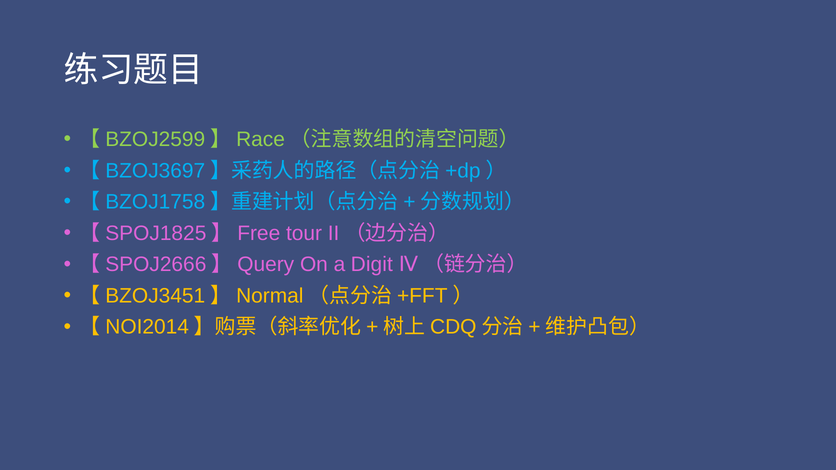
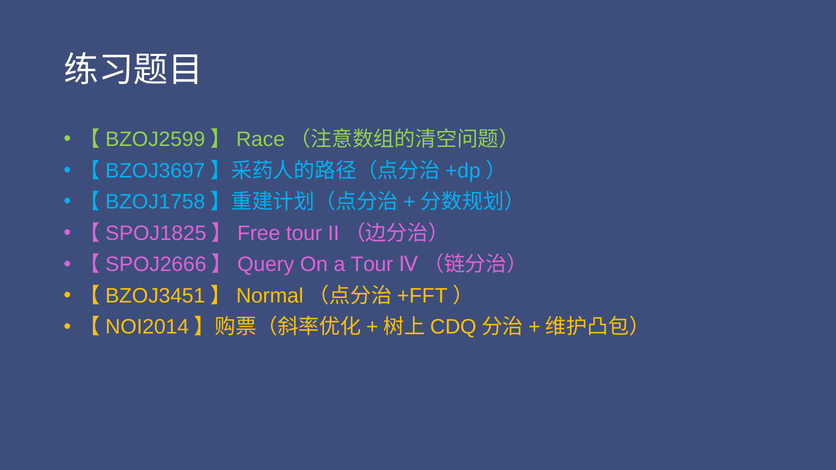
a Digit: Digit -> Tour (372, 265)
